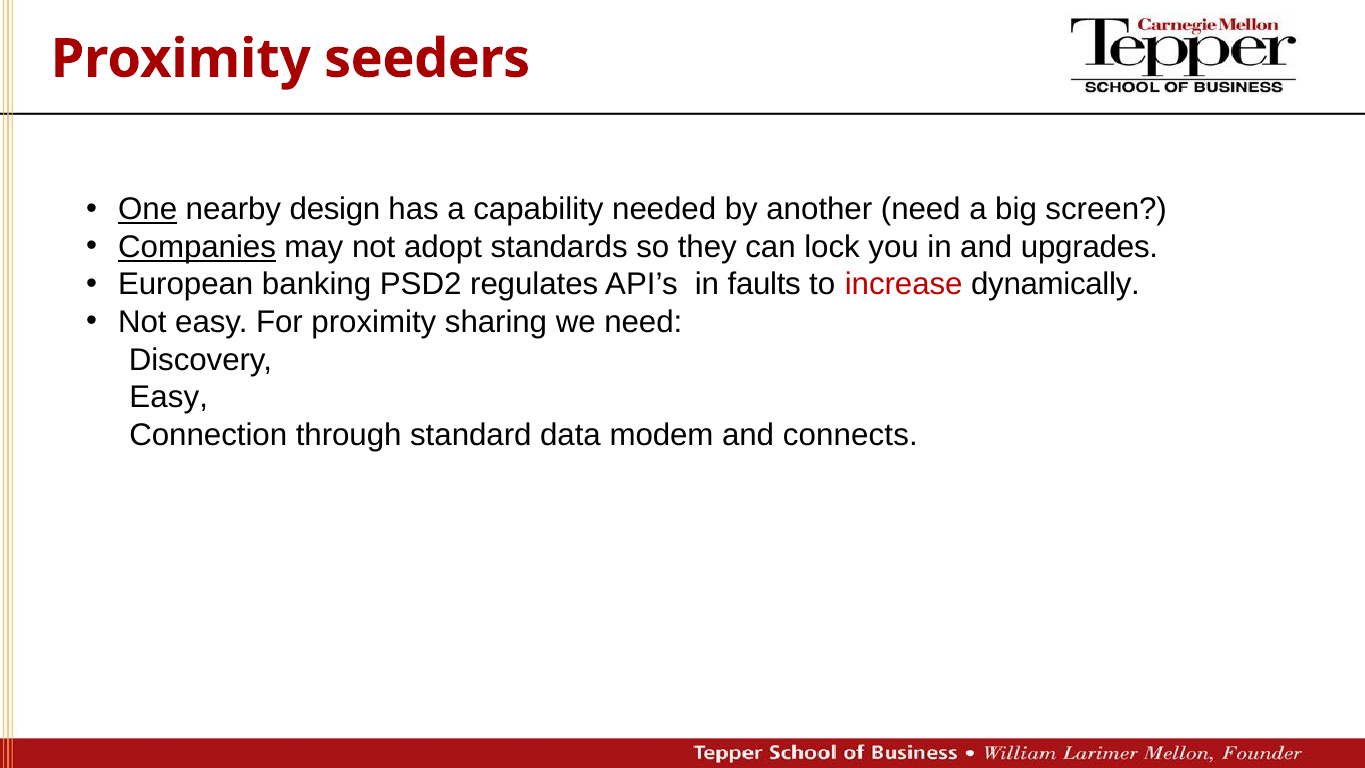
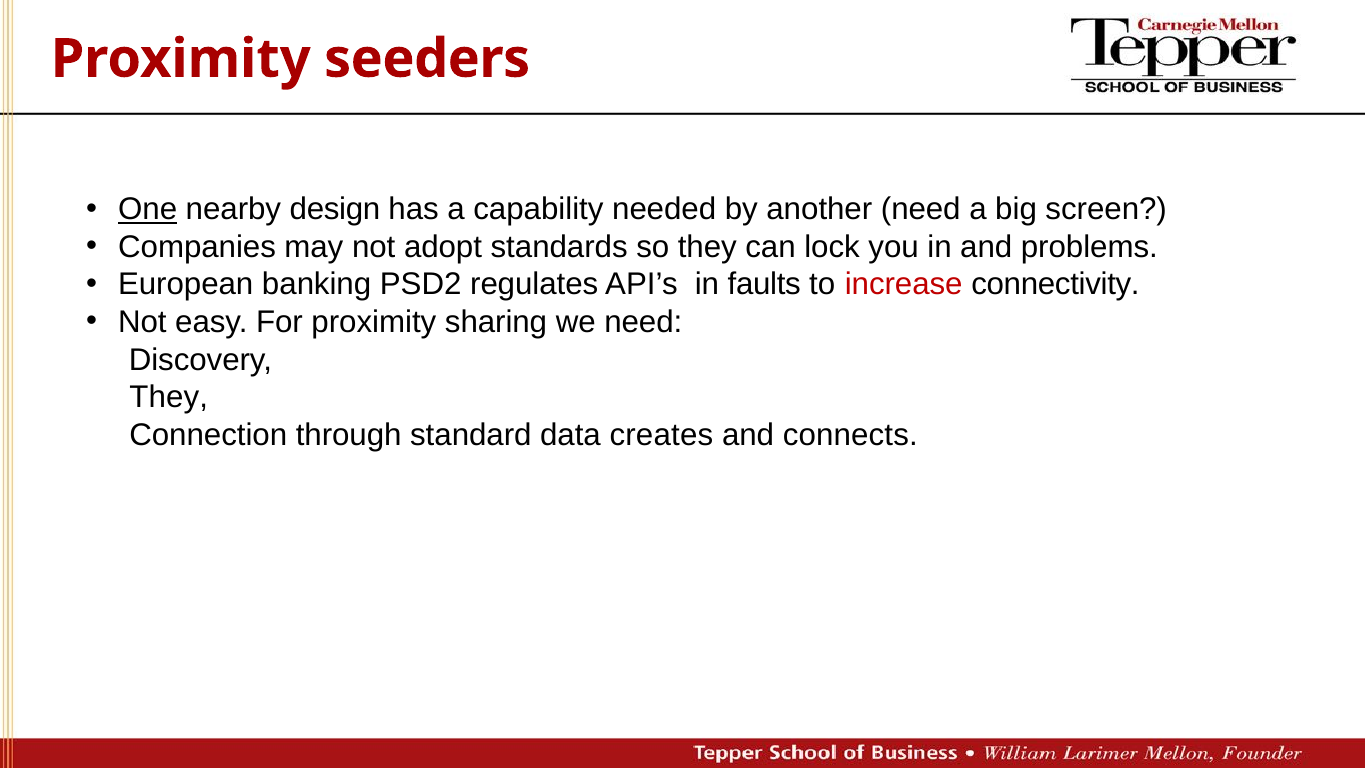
Companies underline: present -> none (197, 247)
upgrades: upgrades -> problems (1089, 247)
dynamically: dynamically -> connectivity (1055, 285)
Easy: Easy -> They (169, 397)
modem: modem -> creates (661, 435)
